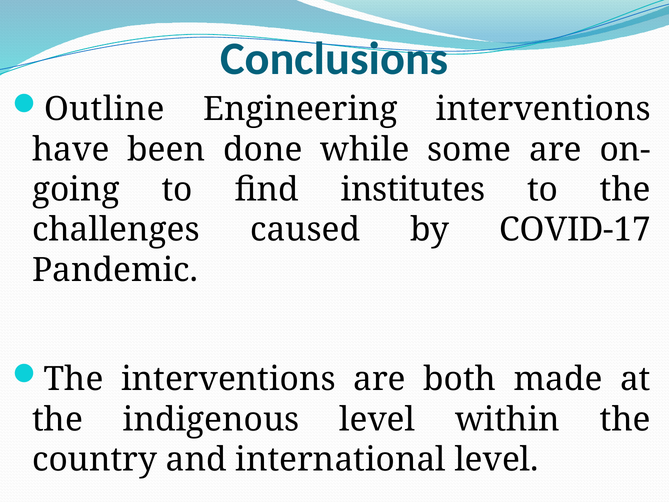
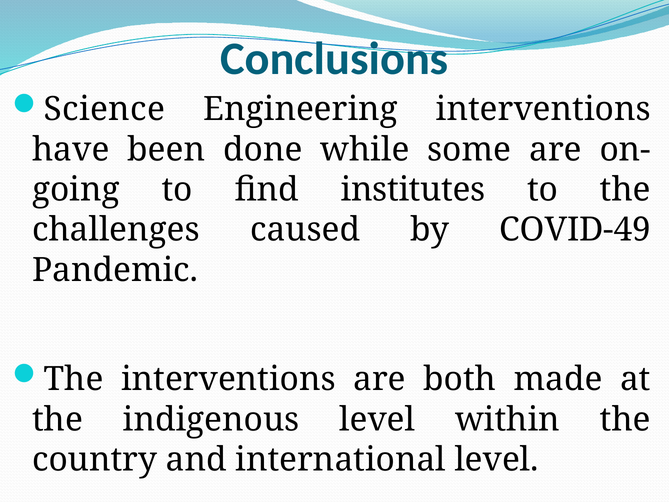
Outline: Outline -> Science (104, 109)
COVID-17: COVID-17 -> COVID-49 (575, 230)
